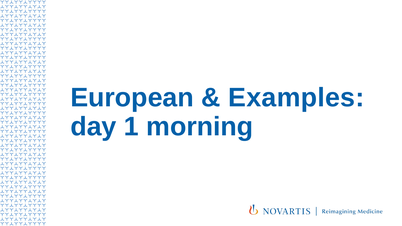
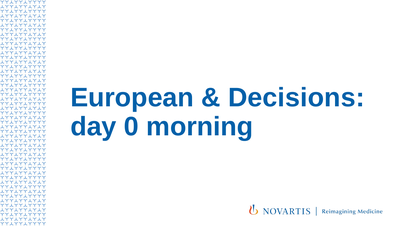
Examples: Examples -> Decisions (296, 98)
1: 1 -> 0 (131, 127)
